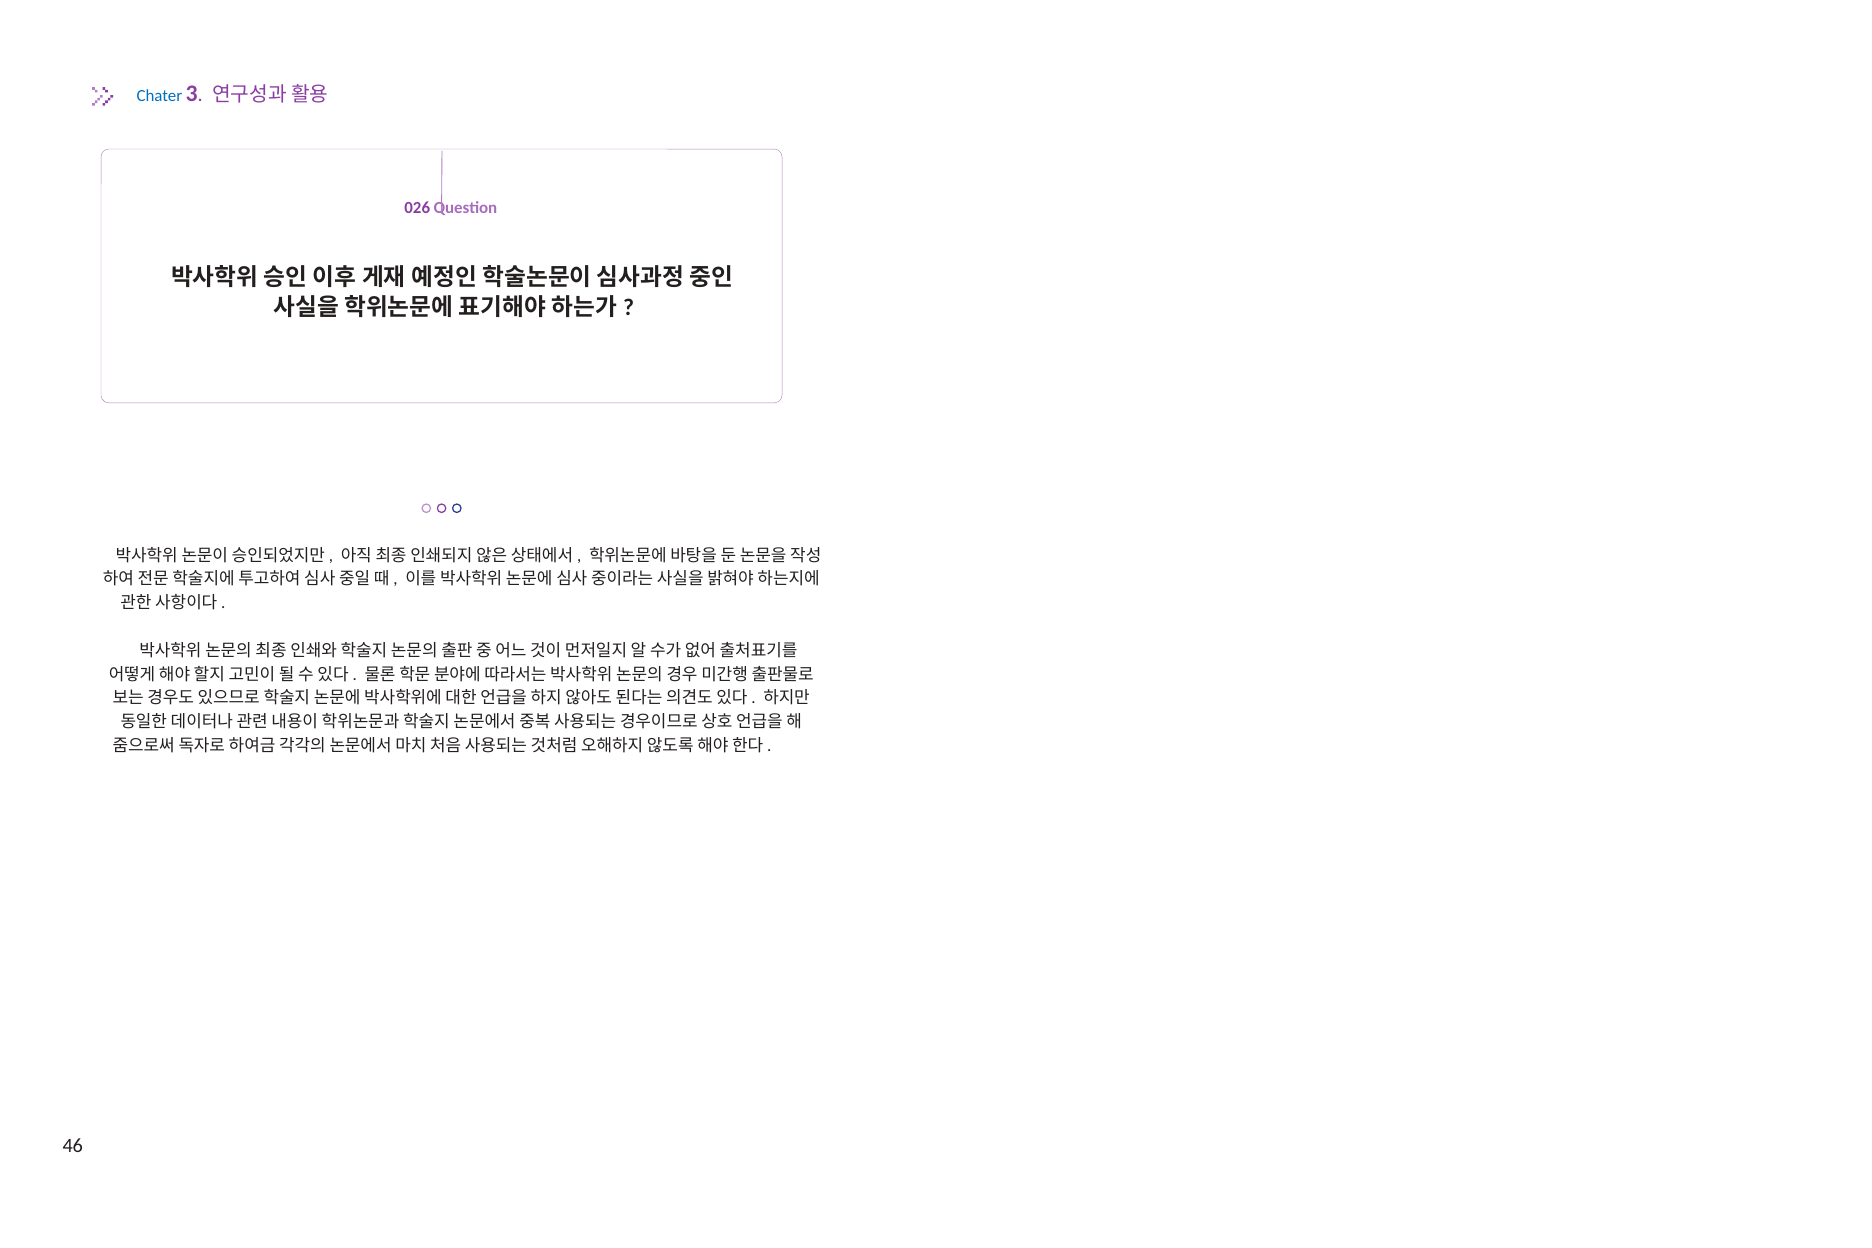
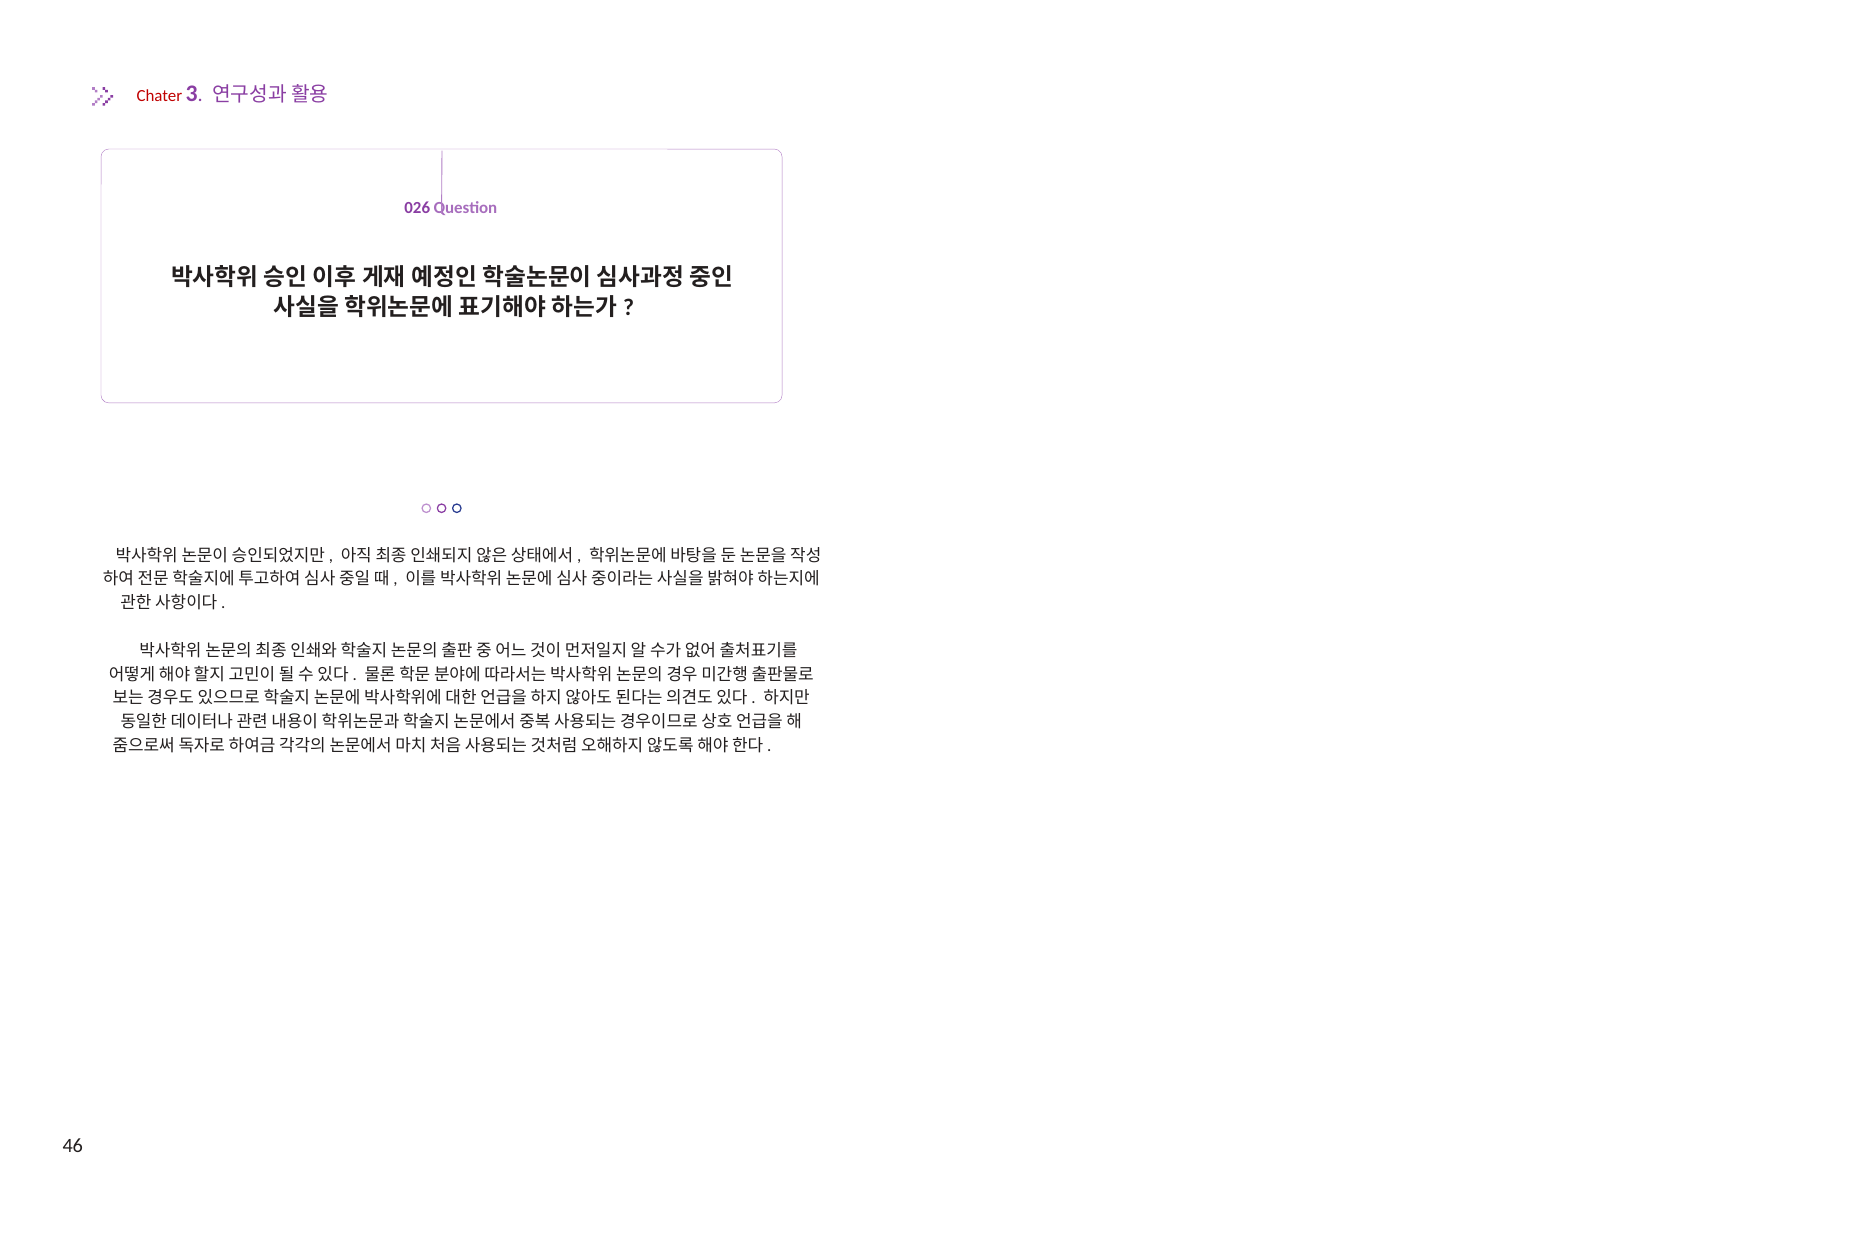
Chater colour: blue -> red (159, 96)
